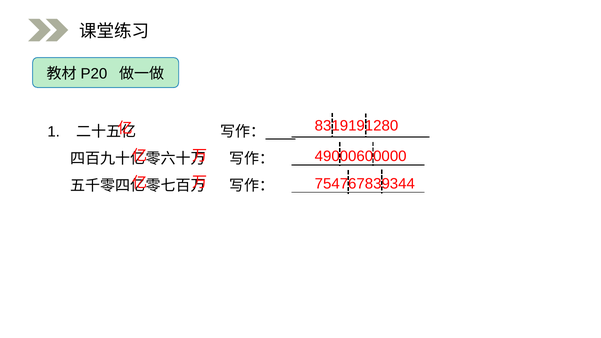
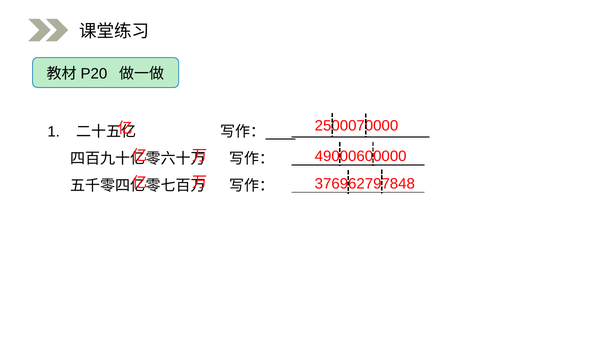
8319191280: 8319191280 -> 2500070000 (356, 126)
754767839344: 754767839344 -> 376962797848 (365, 184)
